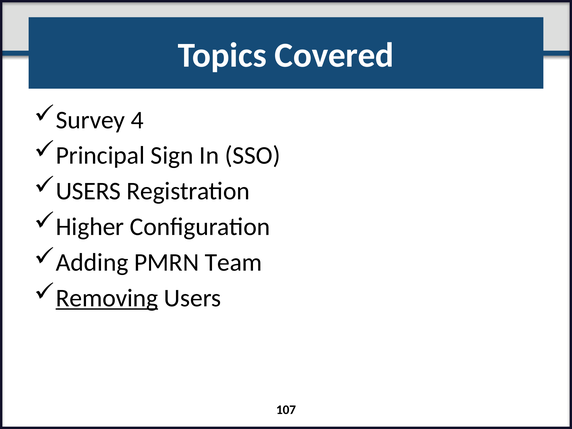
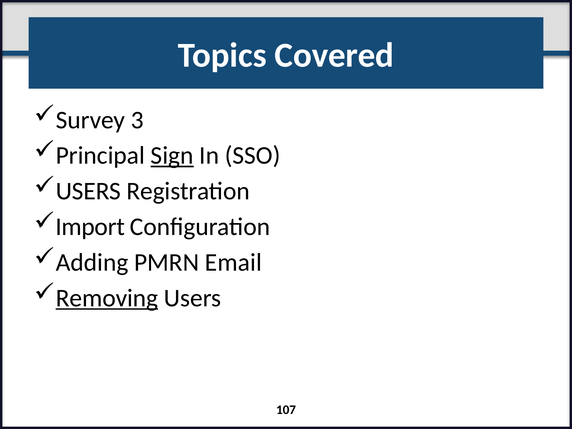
4: 4 -> 3 (137, 120)
Sign underline: none -> present (172, 156)
Higher: Higher -> Import (90, 227)
Team: Team -> Email (233, 262)
